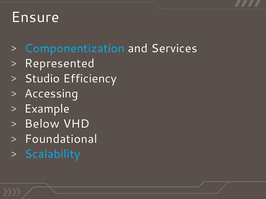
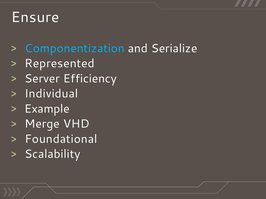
Services: Services -> Serialize (174, 48)
Studio: Studio -> Server (42, 79)
Accessing: Accessing -> Individual (51, 94)
Below: Below -> Merge (42, 124)
Scalability colour: light blue -> white (52, 154)
